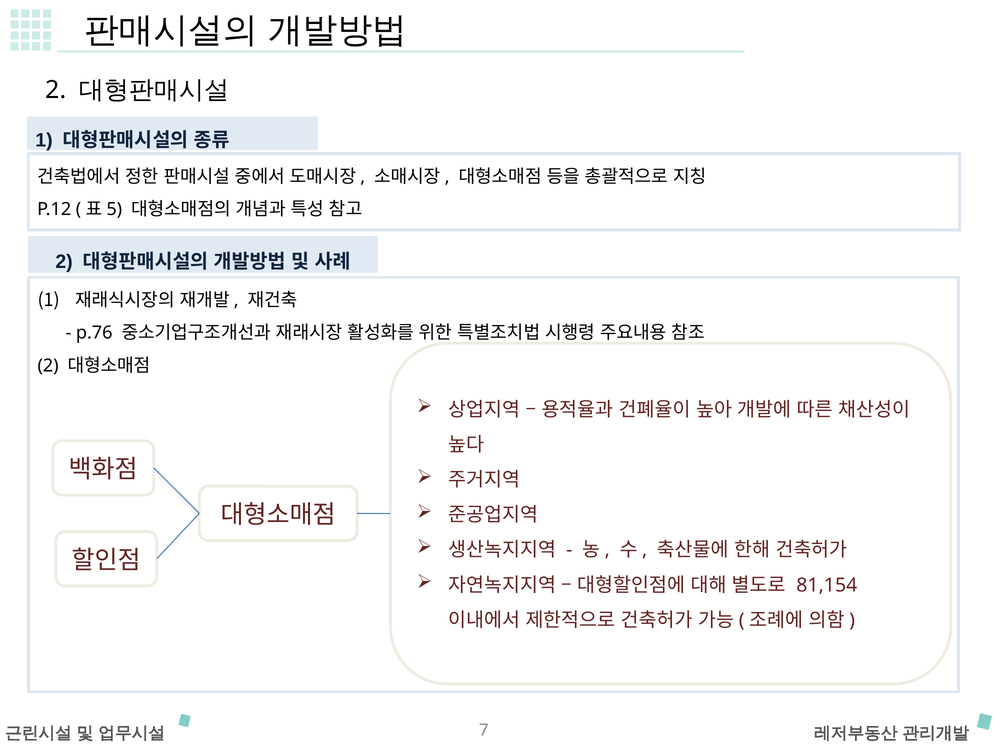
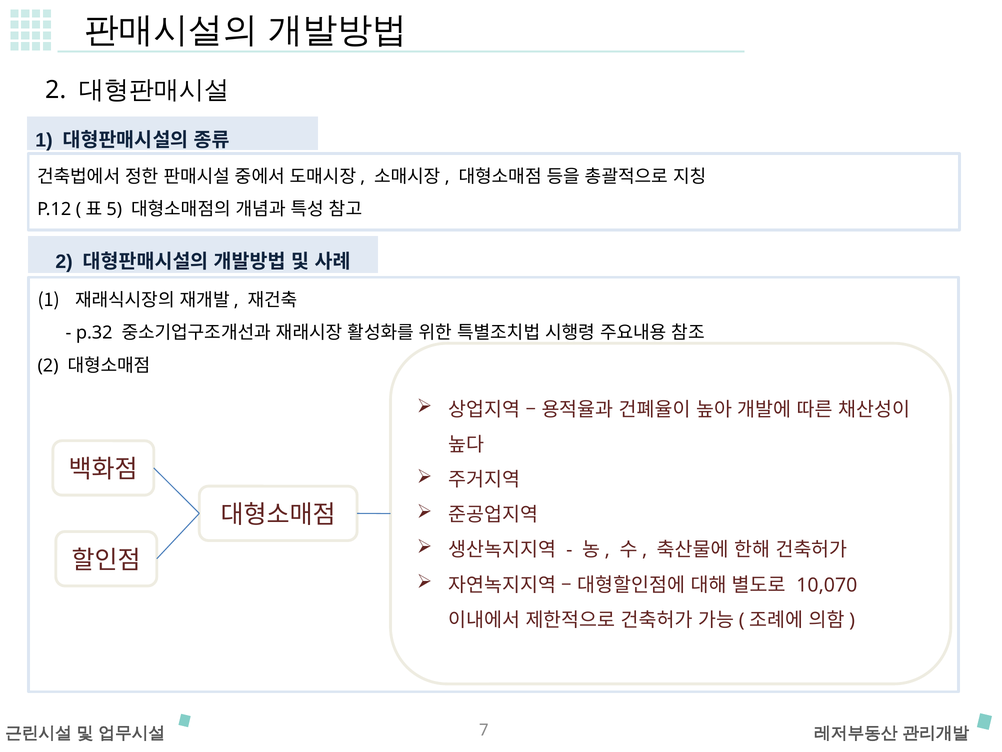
p.76: p.76 -> p.32 (94, 333)
81,154: 81,154 -> 10,070 (827, 585)
